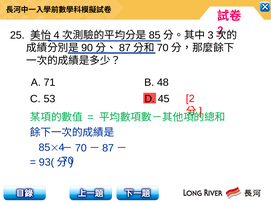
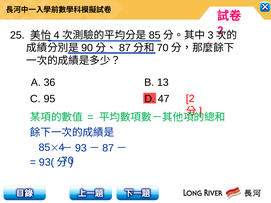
71: 71 -> 36 (49, 82)
48: 48 -> 13 (163, 82)
53: 53 -> 95 (49, 99)
45: 45 -> 47 (164, 99)
70: 70 -> 93 (81, 148)
